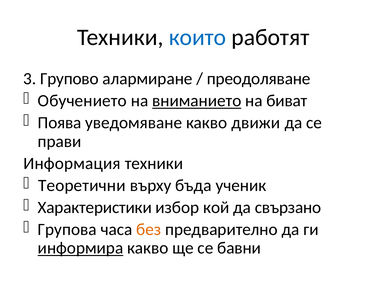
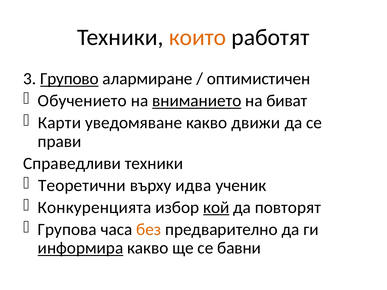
които colour: blue -> orange (197, 37)
Групово underline: none -> present (69, 79)
преодоляване: преодоляване -> оптимистичен (259, 79)
Поява: Поява -> Карти (59, 123)
Информация: Информация -> Справедливи (72, 164)
бъда: бъда -> идва (193, 186)
Характеристики: Характеристики -> Конкуренцията (95, 208)
кой underline: none -> present (216, 208)
свързано: свързано -> повторят (288, 208)
